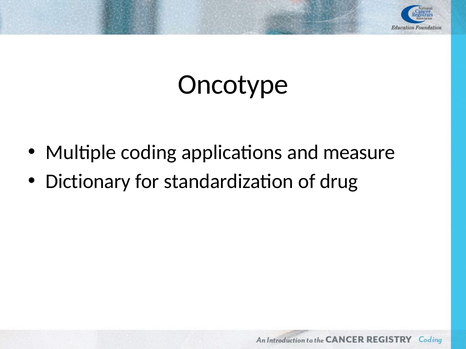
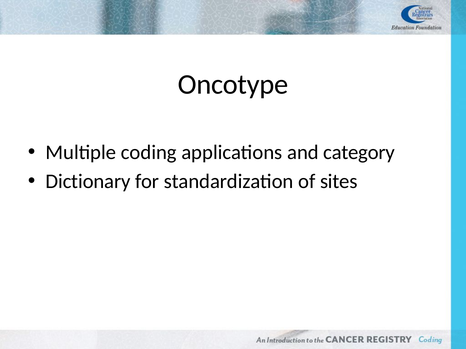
measure: measure -> category (359, 153)
drug: drug -> sites (339, 182)
